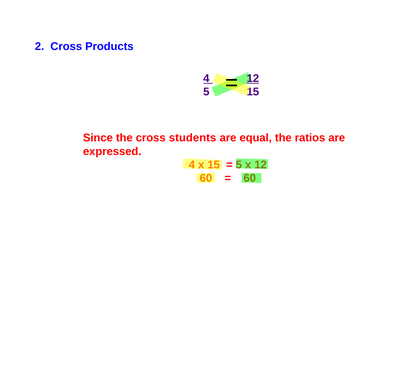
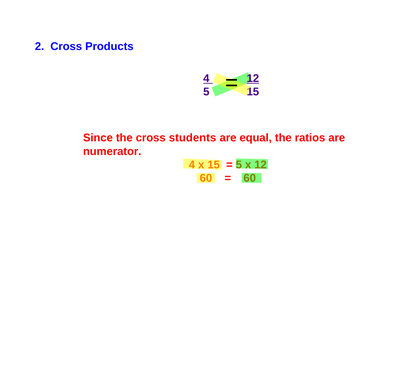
expressed: expressed -> numerator (112, 151)
